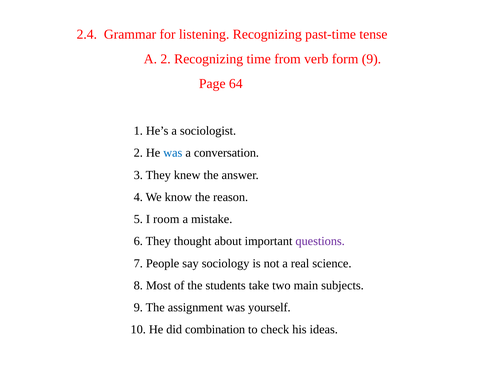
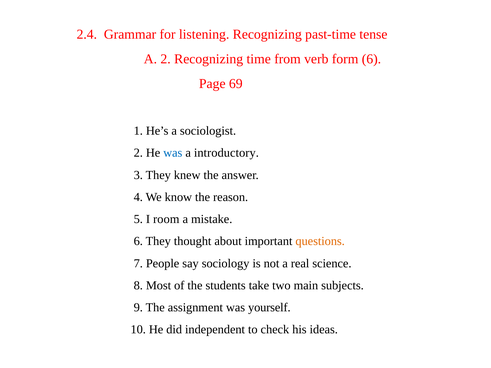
form 9: 9 -> 6 (371, 59)
64: 64 -> 69 (236, 84)
conversation: conversation -> introductory (226, 153)
questions colour: purple -> orange (320, 241)
combination: combination -> independent (215, 330)
